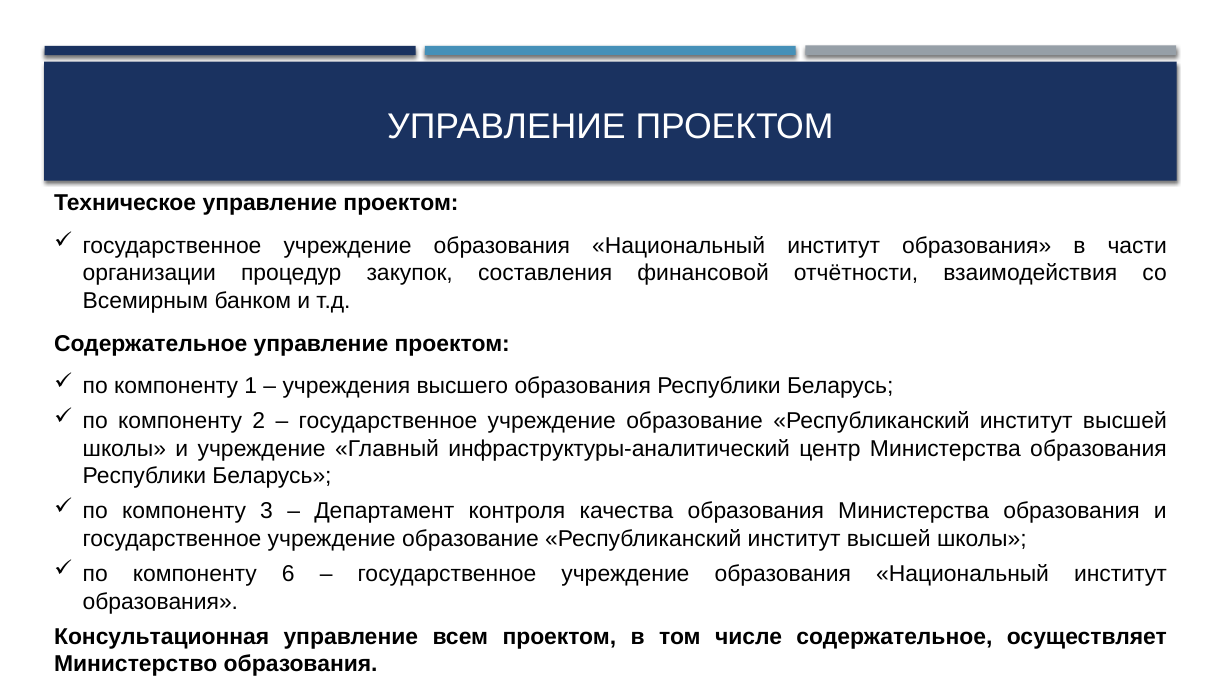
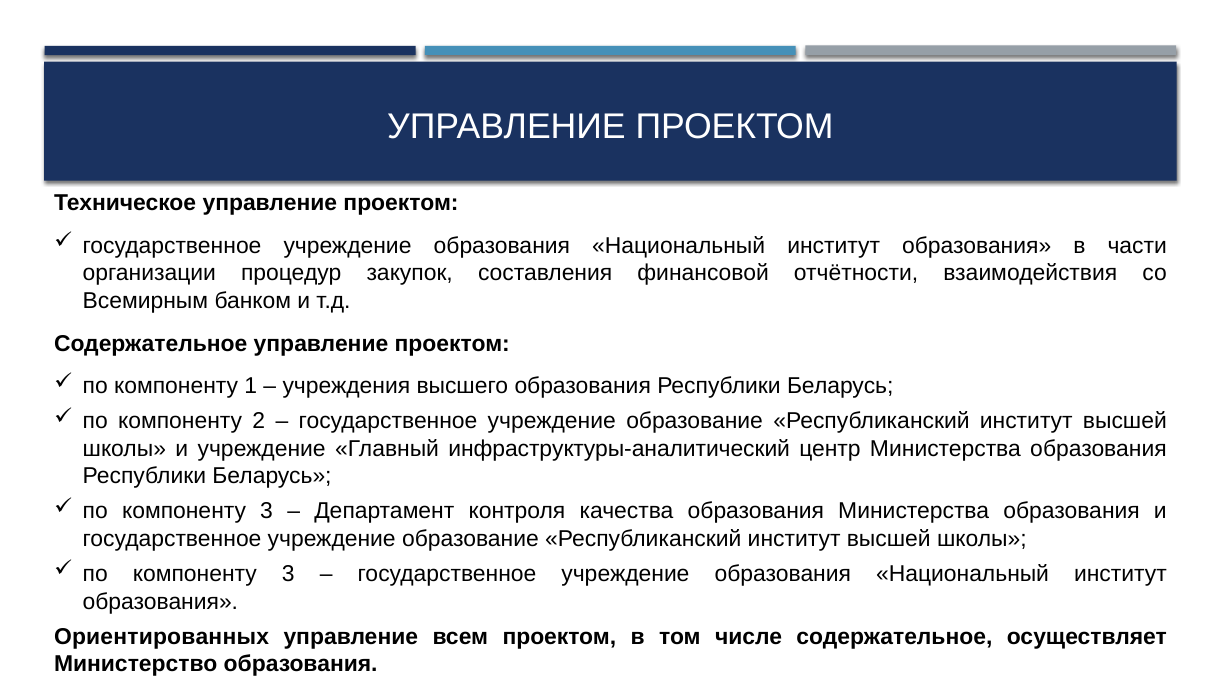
6: 6 -> 3 (288, 574)
Консультационная: Консультационная -> Ориентированных (162, 636)
